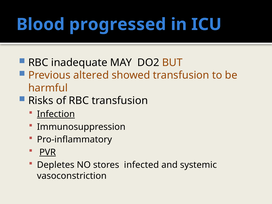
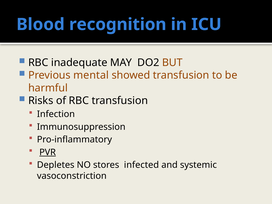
progressed: progressed -> recognition (118, 24)
altered: altered -> mental (91, 75)
Infection underline: present -> none (56, 114)
